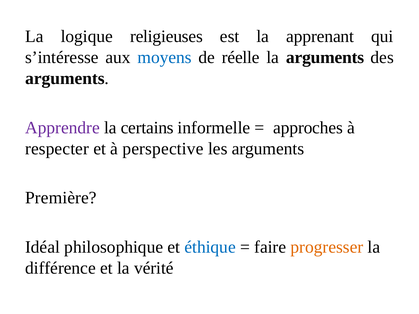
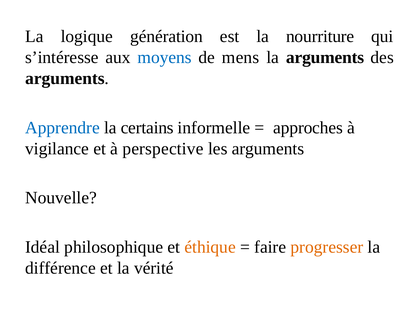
religieuses: religieuses -> génération (166, 37)
apprenant: apprenant -> nourriture (320, 37)
réelle: réelle -> mens (241, 57)
Apprendre colour: purple -> blue (62, 128)
respecter: respecter -> vigilance (57, 149)
Première: Première -> Nouvelle (61, 198)
éthique colour: blue -> orange (210, 247)
